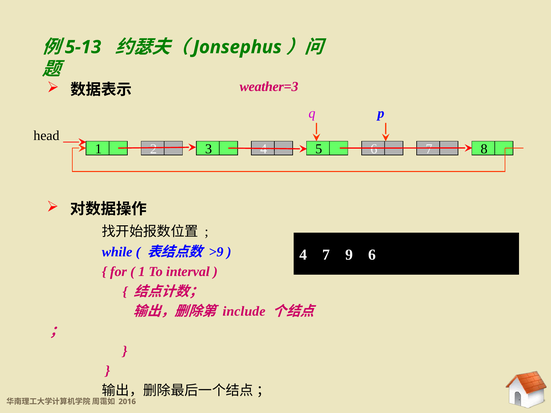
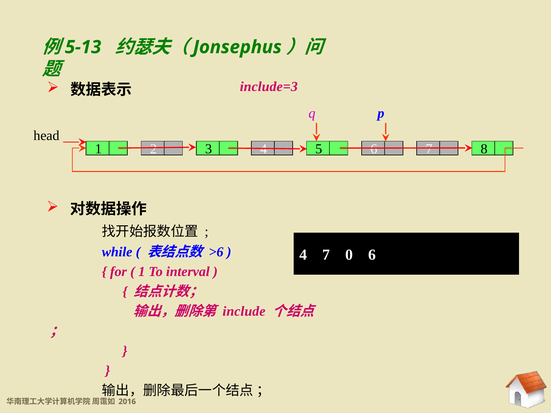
weather=3: weather=3 -> include=3 (269, 87)
>9: >9 -> >6 (216, 252)
9: 9 -> 0 (349, 255)
